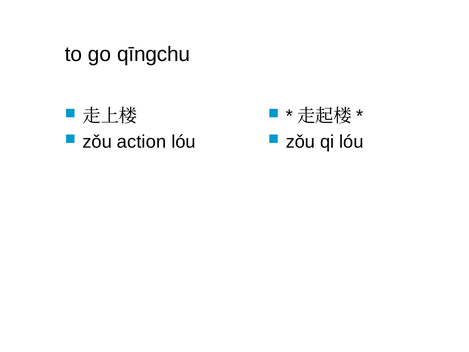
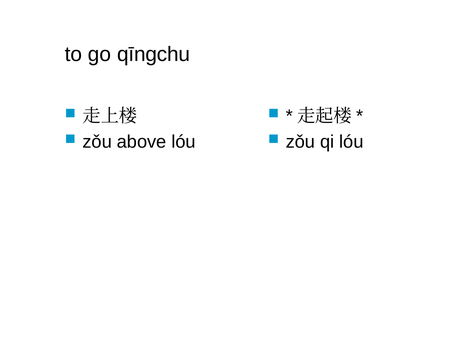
action: action -> above (142, 142)
